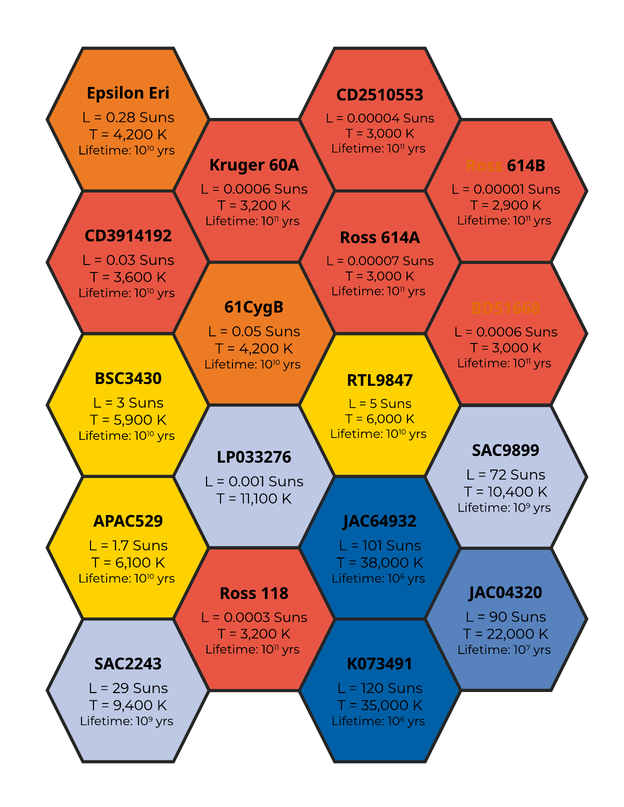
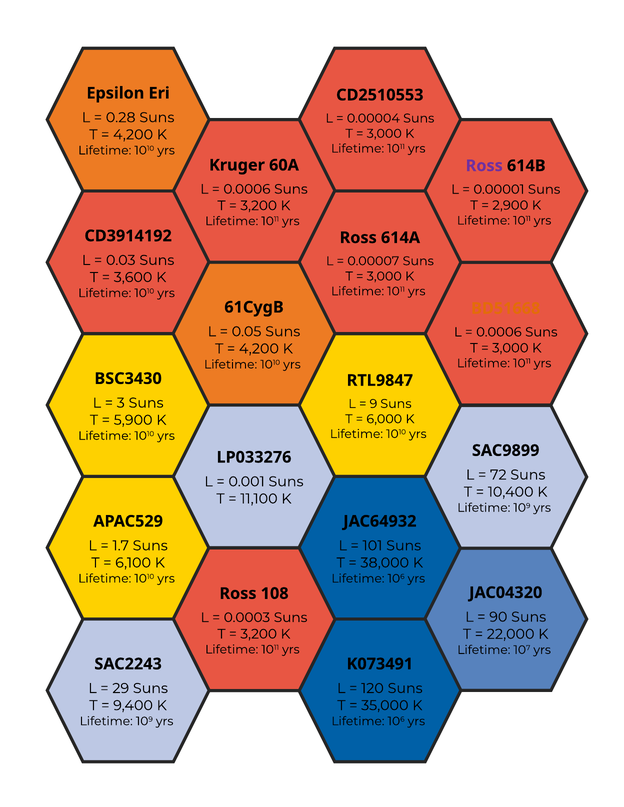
Ross colour: orange -> purple (484, 166)
5: 5 -> 9 (373, 404)
118: 118 -> 108 (275, 594)
